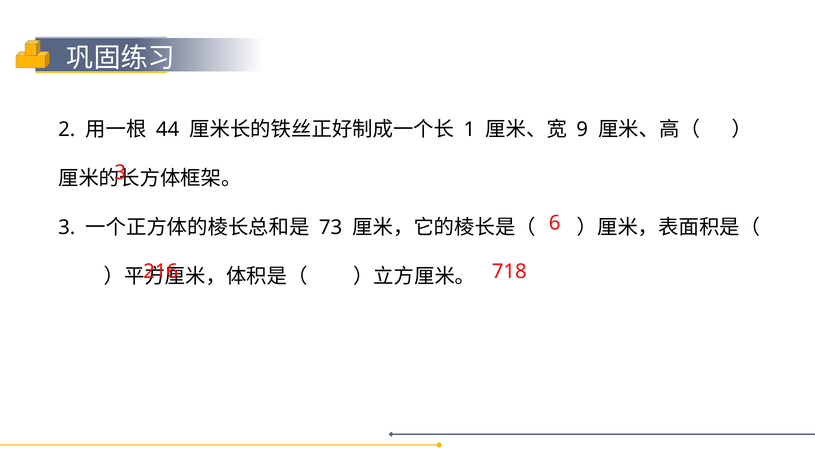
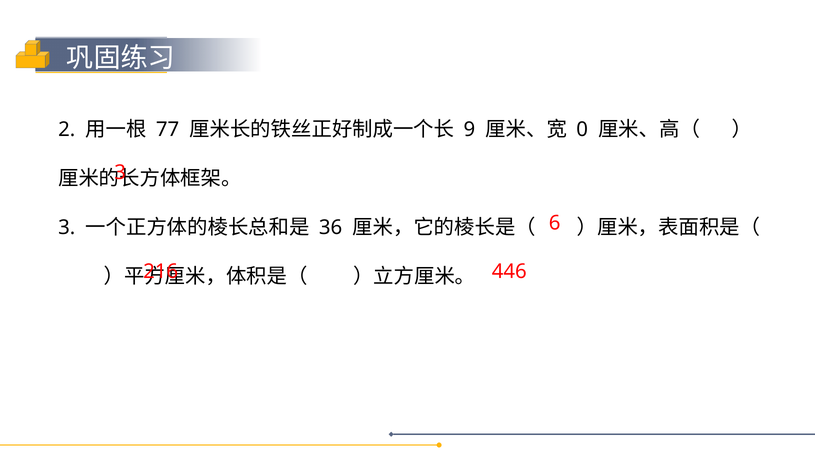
44: 44 -> 77 (168, 129)
1: 1 -> 9 (469, 129)
9: 9 -> 0 (582, 129)
73: 73 -> 36 (331, 227)
718: 718 -> 446 (509, 271)
